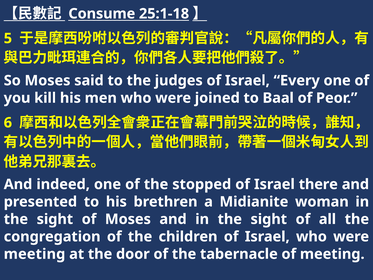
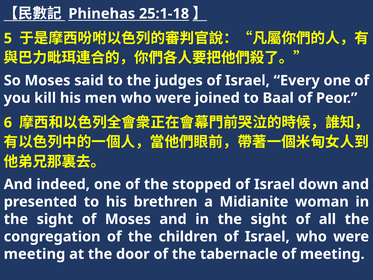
Consume: Consume -> Phinehas (102, 14)
there: there -> down (318, 184)
